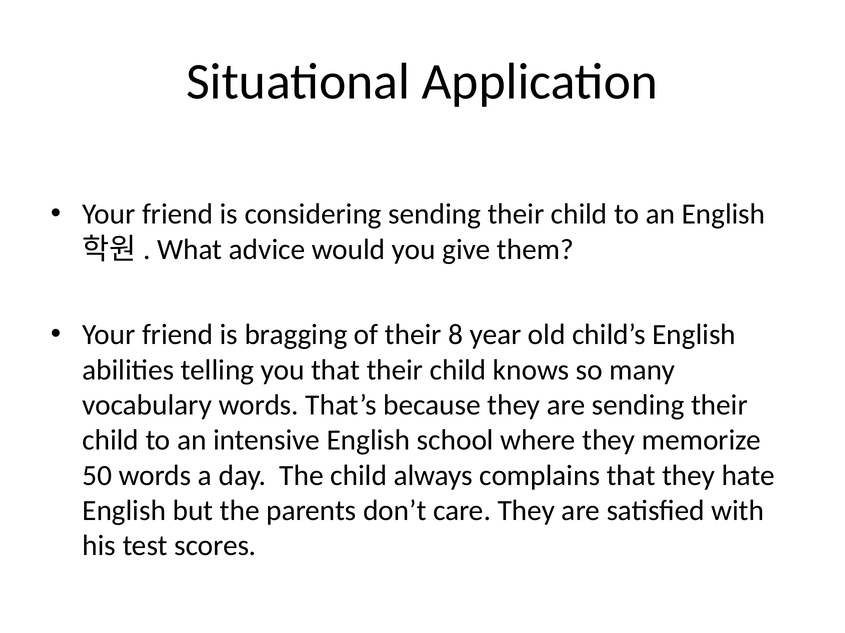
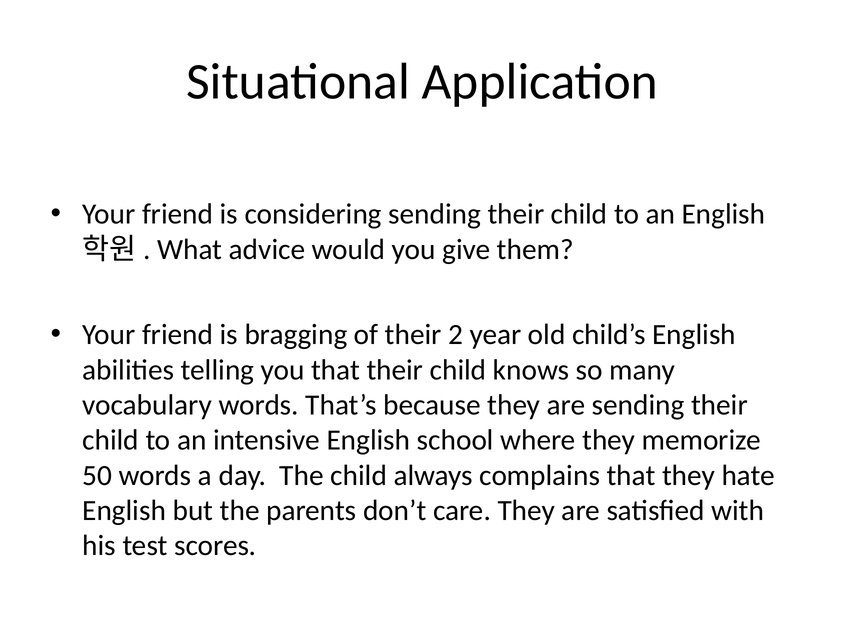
8: 8 -> 2 (456, 335)
